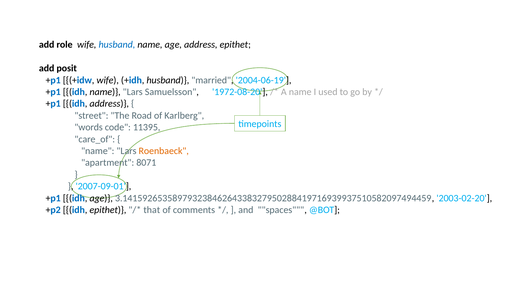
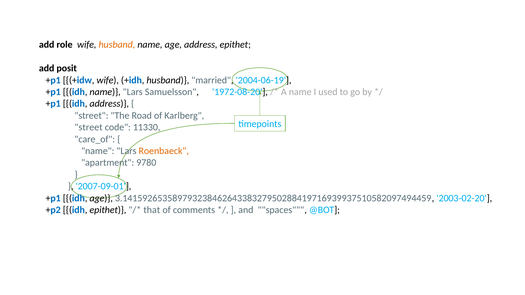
husband colour: blue -> orange (117, 45)
words: words -> street (89, 127)
11395: 11395 -> 11330 (147, 127)
8071: 8071 -> 9780 (146, 163)
